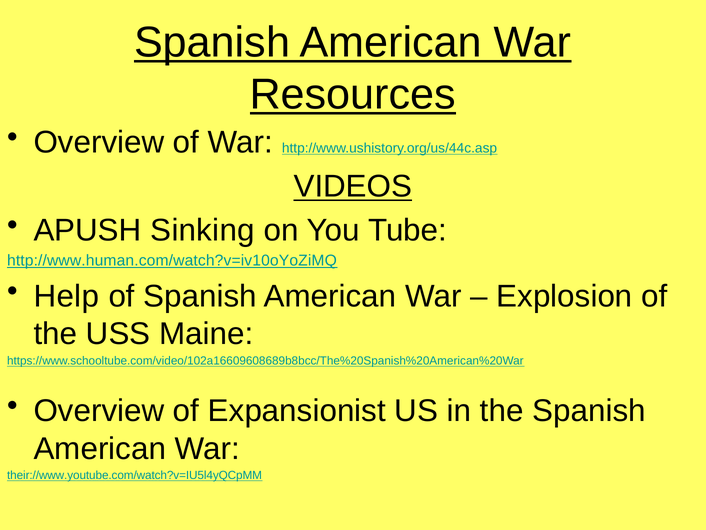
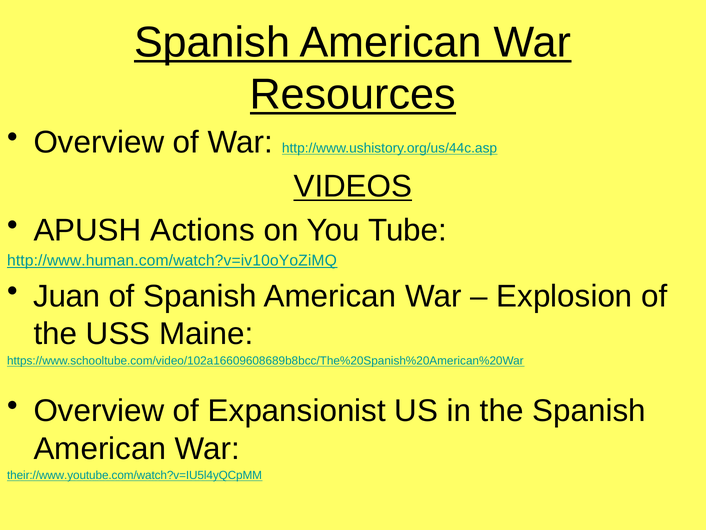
Sinking: Sinking -> Actions (203, 230)
Help: Help -> Juan (67, 296)
